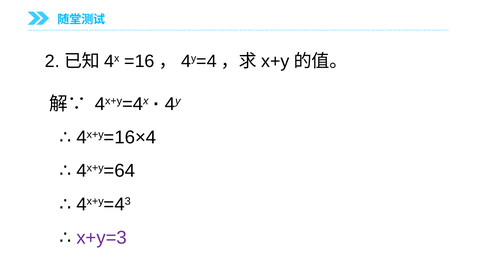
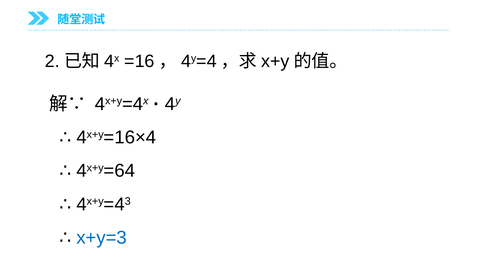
x+y=3 colour: purple -> blue (102, 238)
